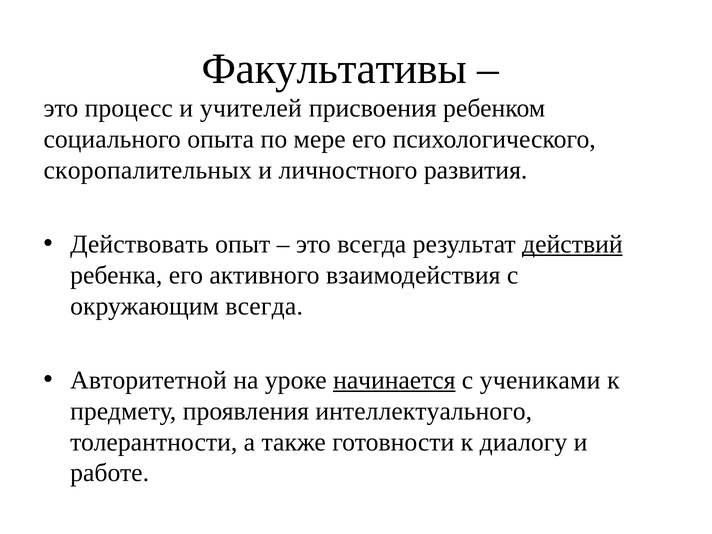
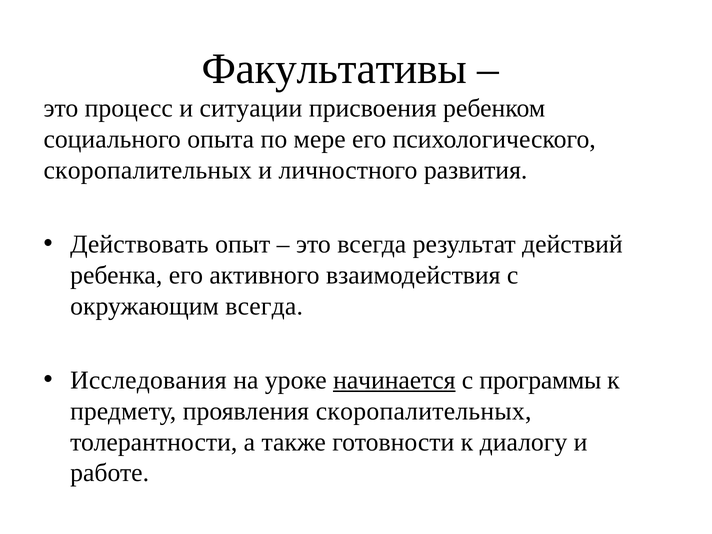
учителей: учителей -> ситуации (251, 108)
действий underline: present -> none (572, 244)
Авторитетной: Авторитетной -> Исследования (148, 380)
учениками: учениками -> программы (540, 380)
проявления интеллектуального: интеллектуального -> скоропалительных (424, 411)
